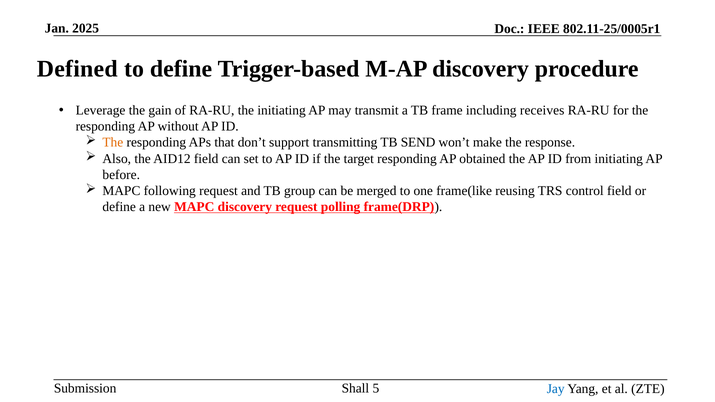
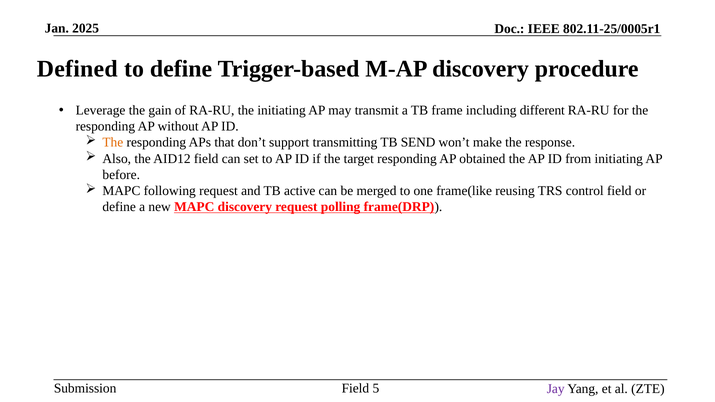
receives: receives -> different (542, 110)
group: group -> active (300, 191)
Shall: Shall -> Field (355, 389)
Jay colour: blue -> purple (556, 389)
